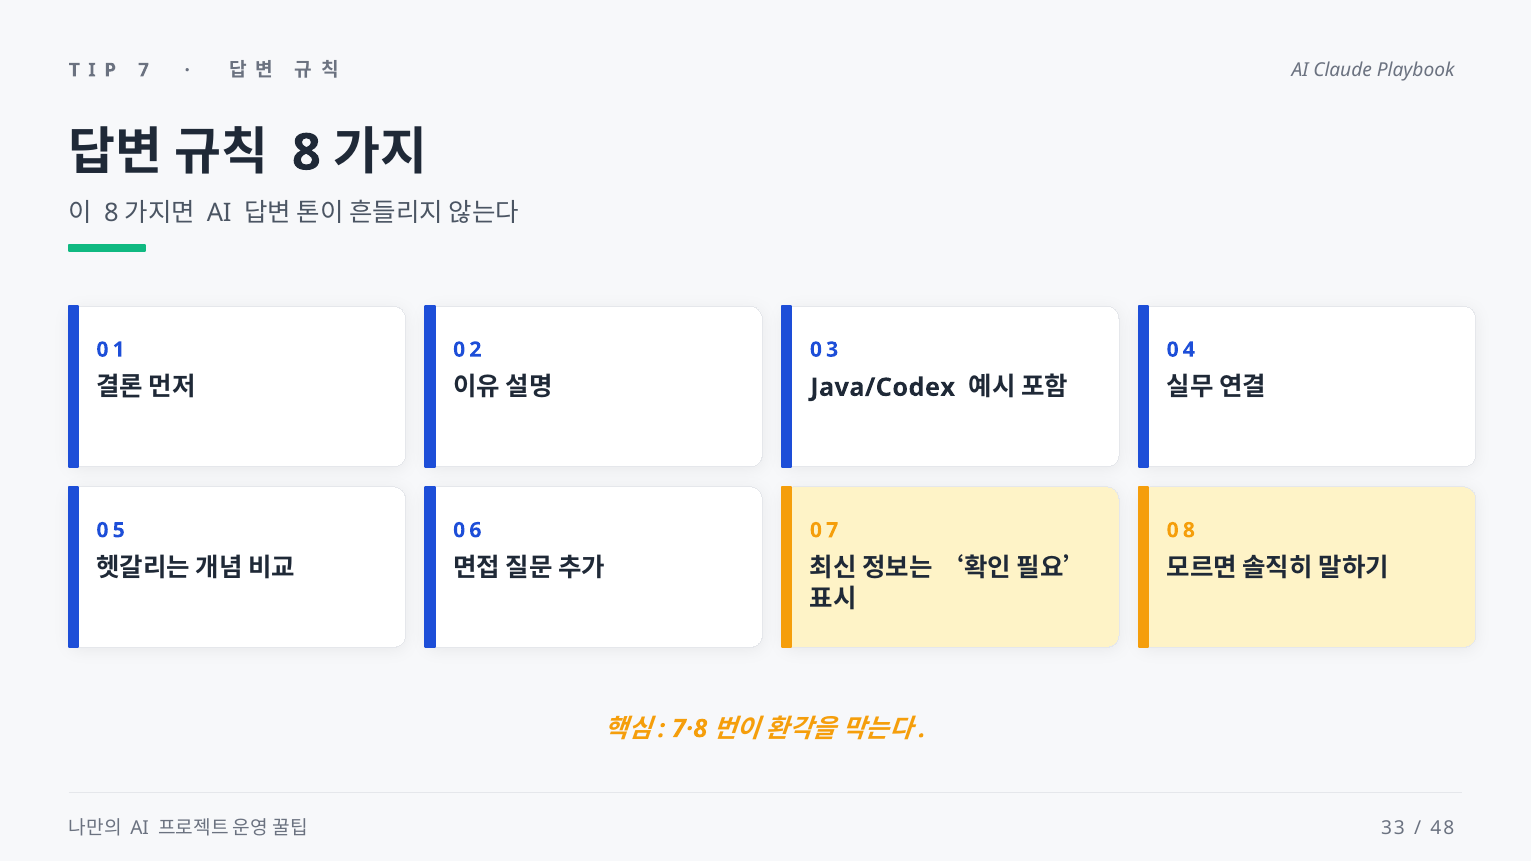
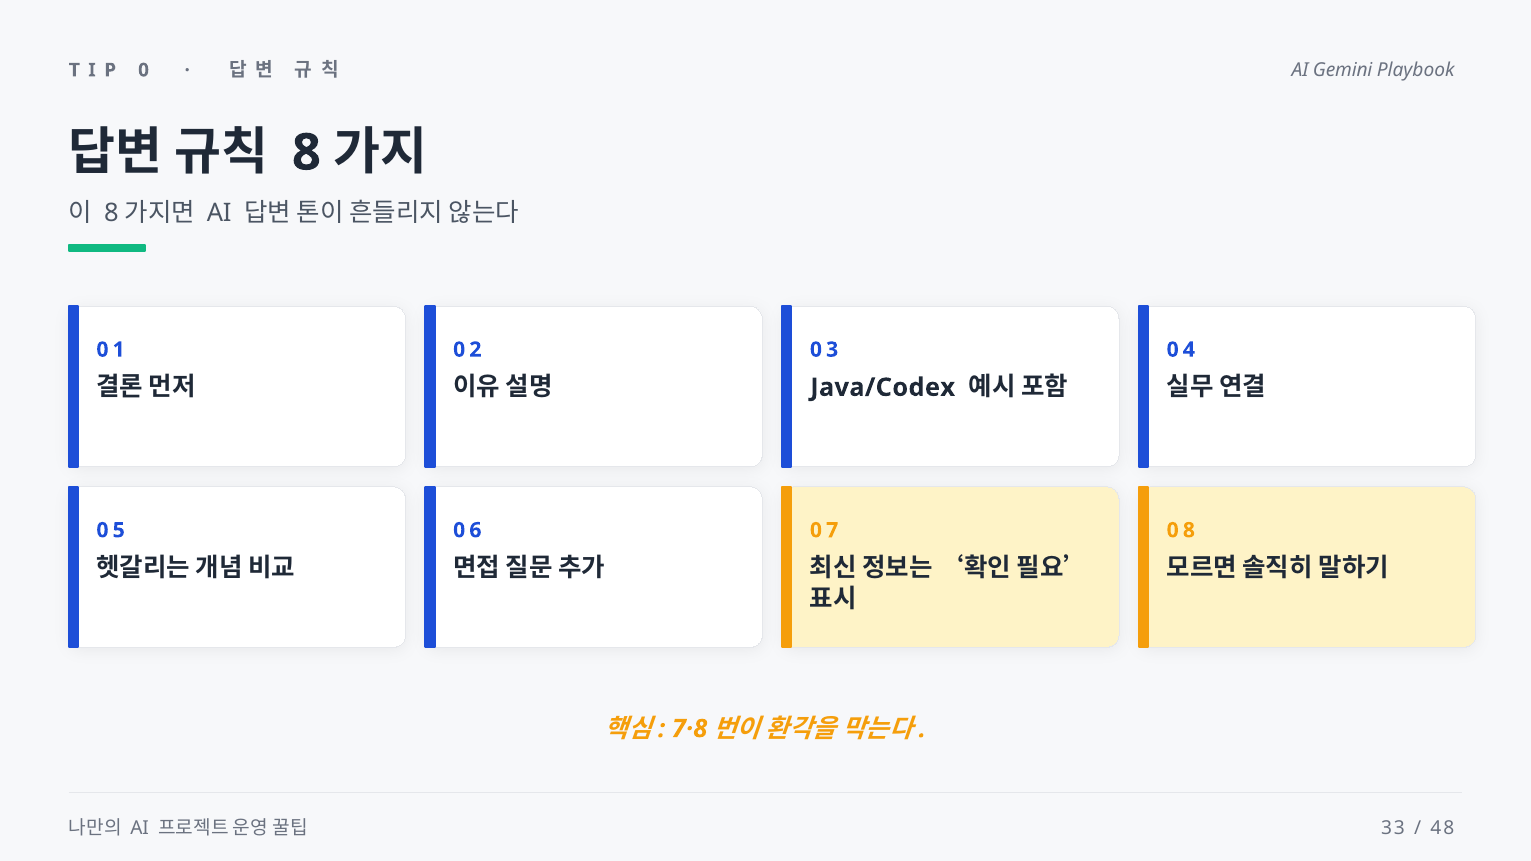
7: 7 -> 0 (144, 70)
Claude: Claude -> Gemini (1343, 70)
